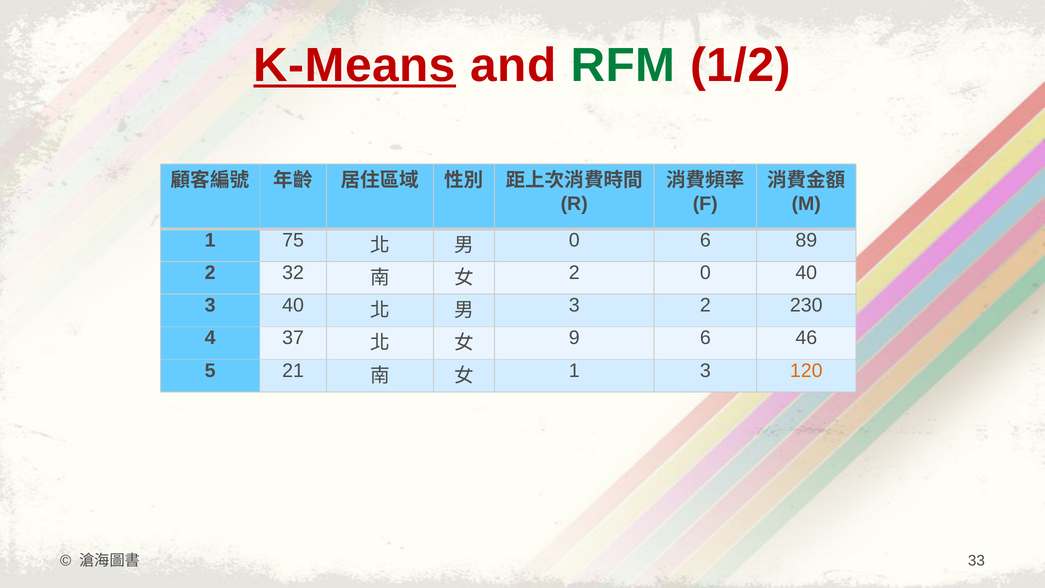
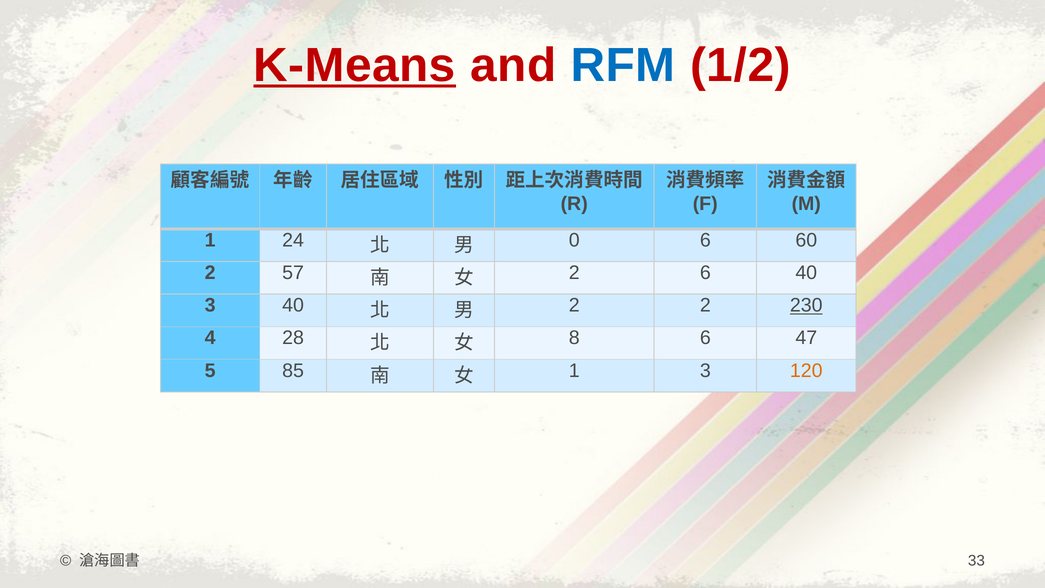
RFM colour: green -> blue (623, 66)
75: 75 -> 24 (293, 240)
89: 89 -> 60 (806, 240)
32: 32 -> 57 (293, 273)
2 0: 0 -> 6 (705, 273)
3: 3 -> 2 (574, 305)
230 underline: none -> present (806, 305)
37: 37 -> 28 (293, 338)
9: 9 -> 8 (574, 338)
46: 46 -> 47 (806, 338)
21: 21 -> 85 (293, 370)
